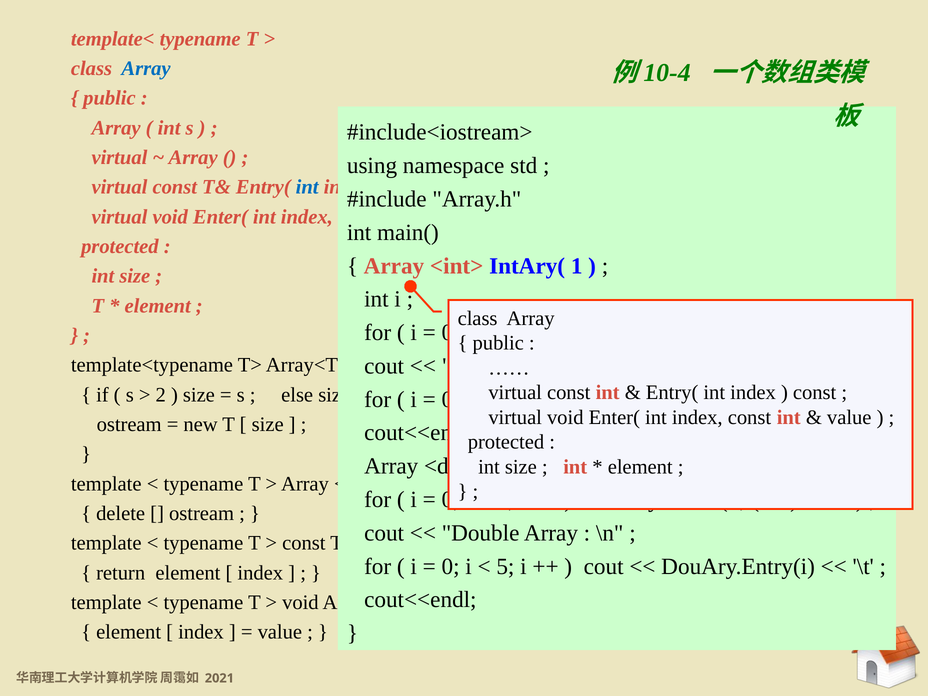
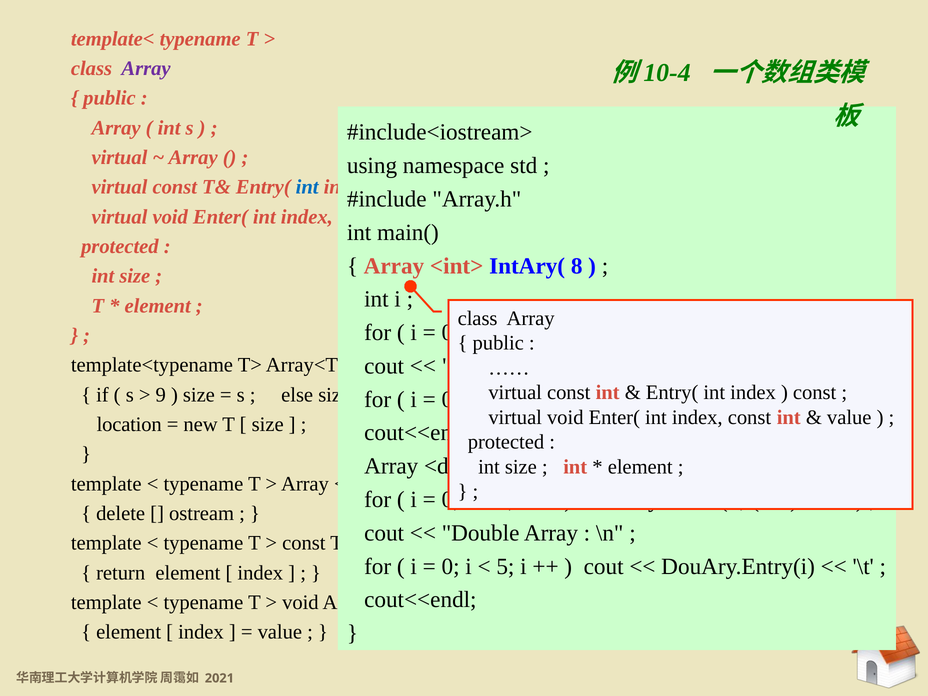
Array colour: blue -> purple (146, 68)
IntAry( 1: 1 -> 8 (577, 266)
2: 2 -> 9 (161, 395)
ostream: ostream -> location (129, 424)
